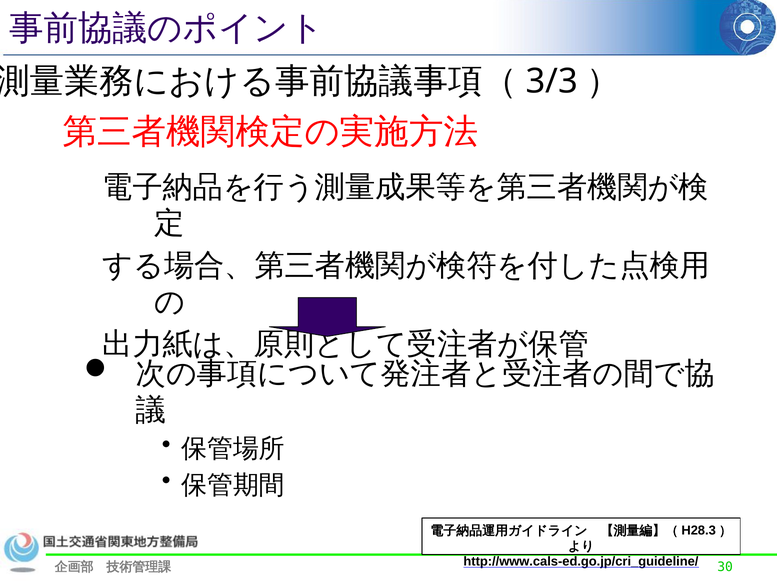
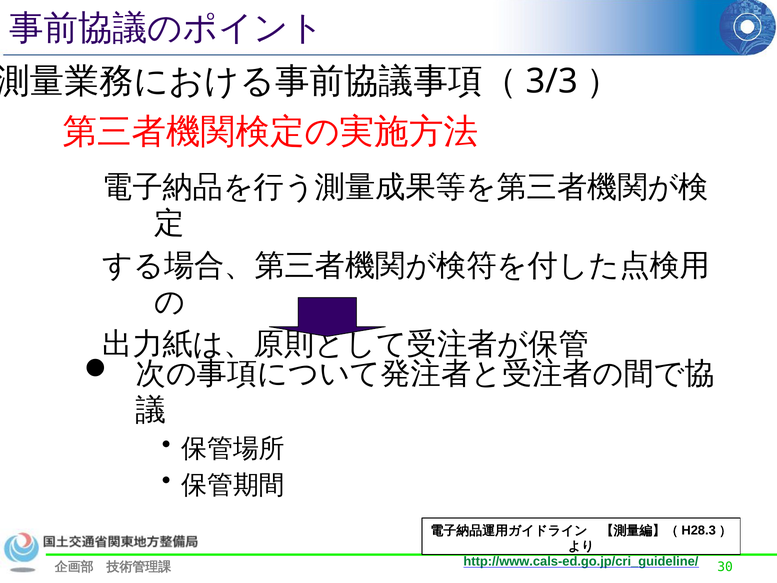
http://www.cals-ed.go.jp/cri_guideline/ colour: black -> green (581, 561)
